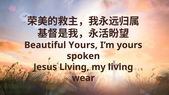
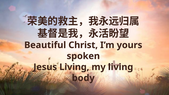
Beautiful Yours: Yours -> Christ (83, 45)
wear: wear -> body (83, 78)
